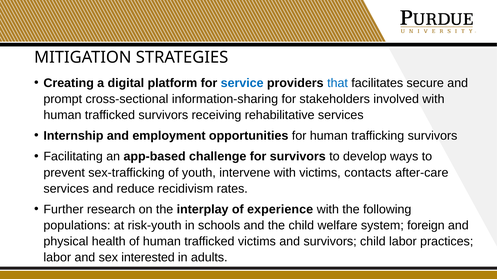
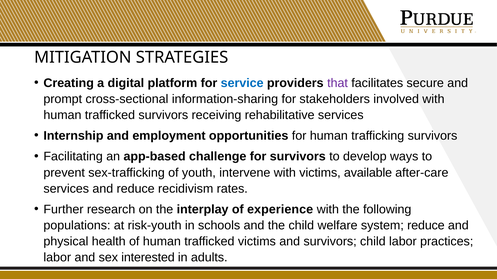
that colour: blue -> purple (338, 83)
contacts: contacts -> available (368, 173)
system foreign: foreign -> reduce (426, 226)
